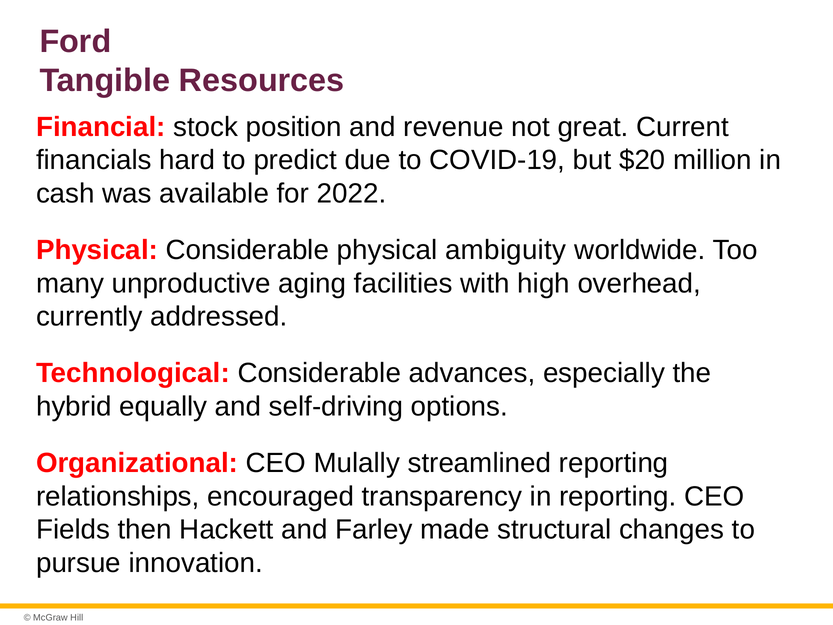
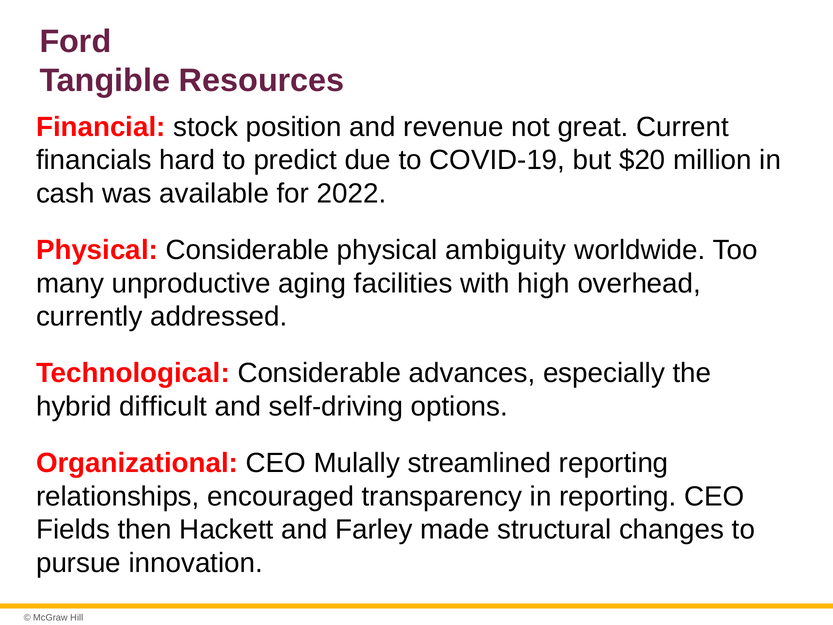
equally: equally -> difficult (163, 406)
